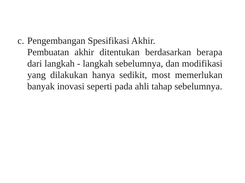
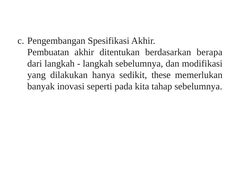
most: most -> these (161, 75)
ahli: ahli -> kita (142, 87)
